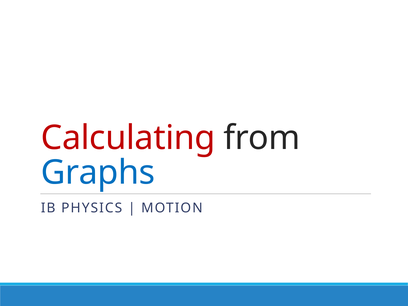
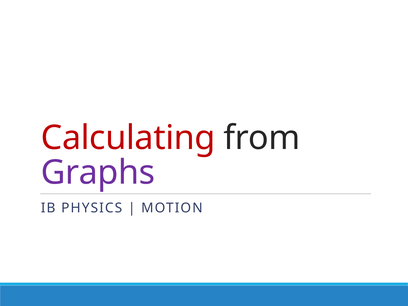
Graphs colour: blue -> purple (98, 173)
